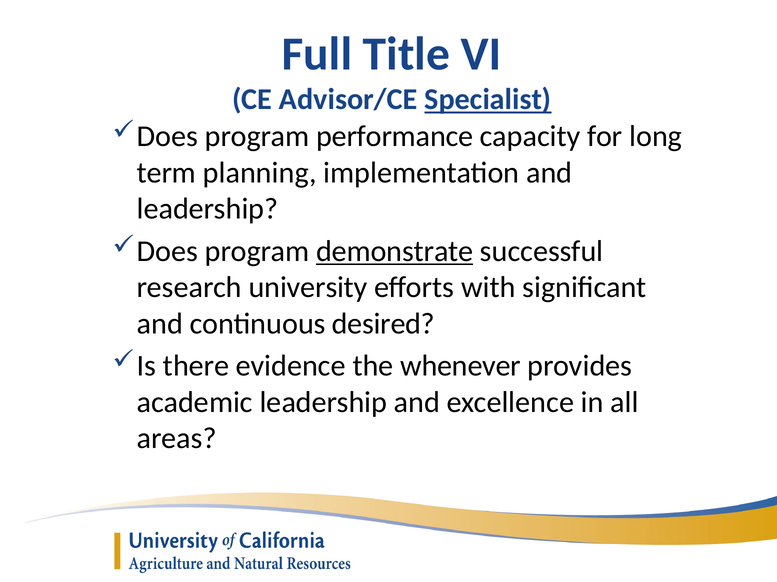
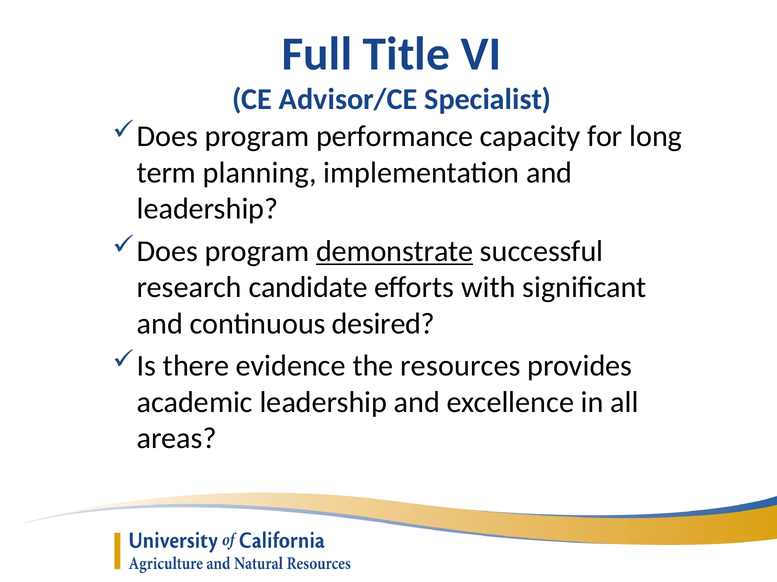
Specialist underline: present -> none (488, 100)
university: university -> candidate (308, 288)
whenever: whenever -> resources (460, 366)
